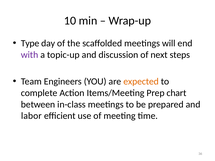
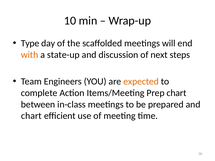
with colour: purple -> orange (30, 55)
topic-up: topic-up -> state-up (63, 55)
labor: labor -> chart (31, 116)
